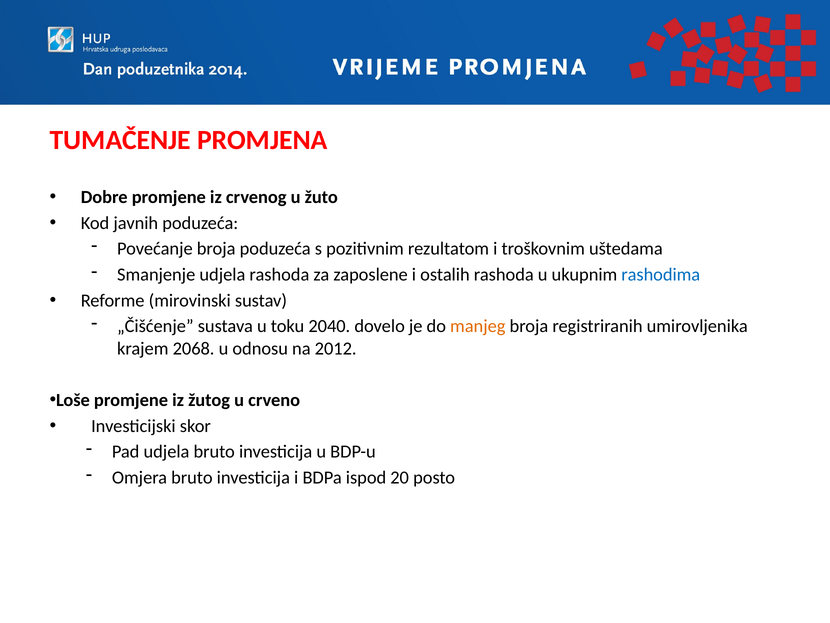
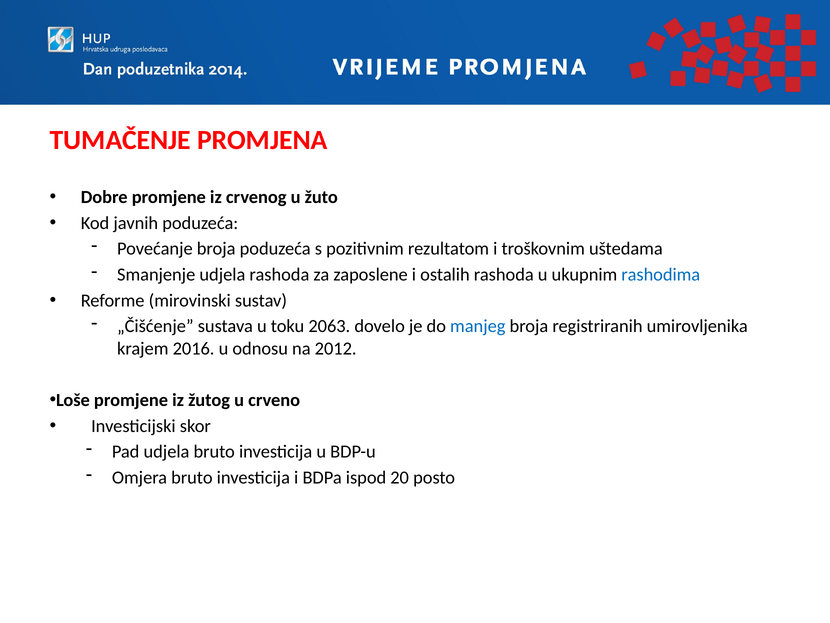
2040: 2040 -> 2063 (329, 326)
manjeg colour: orange -> blue (478, 326)
2068: 2068 -> 2016 (194, 348)
